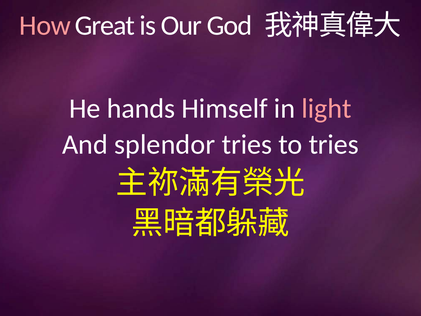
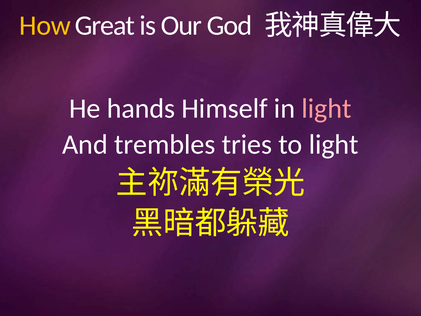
How colour: pink -> yellow (45, 26)
splendor: splendor -> trembles (165, 144)
to tries: tries -> light (334, 144)
